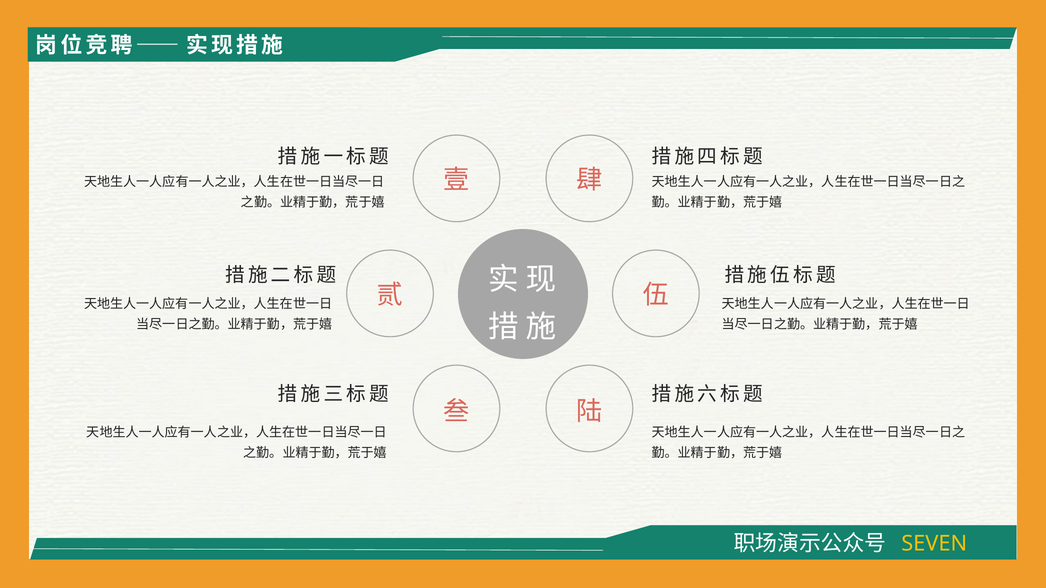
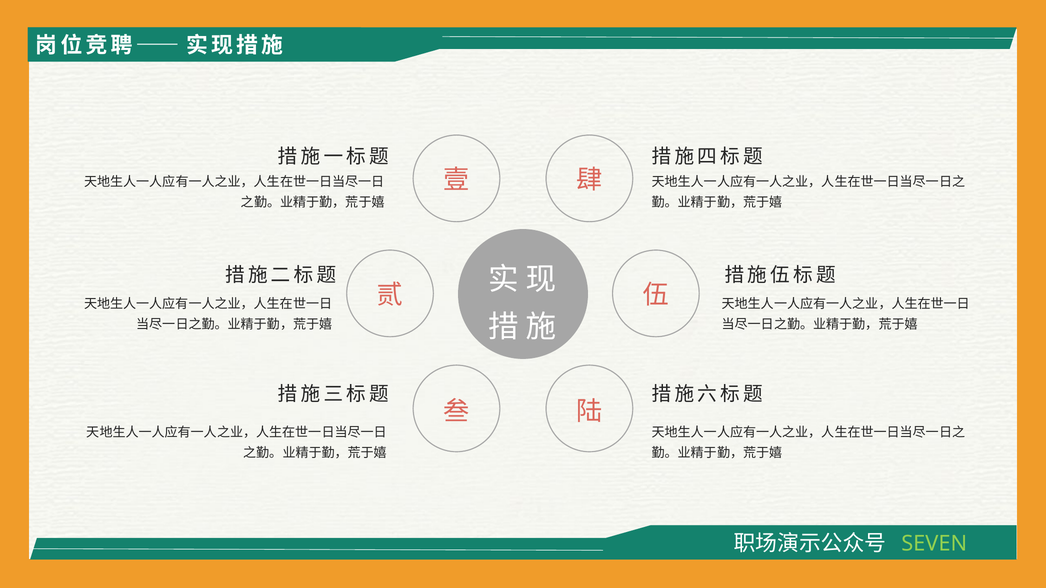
SEVEN colour: yellow -> light green (934, 544)
